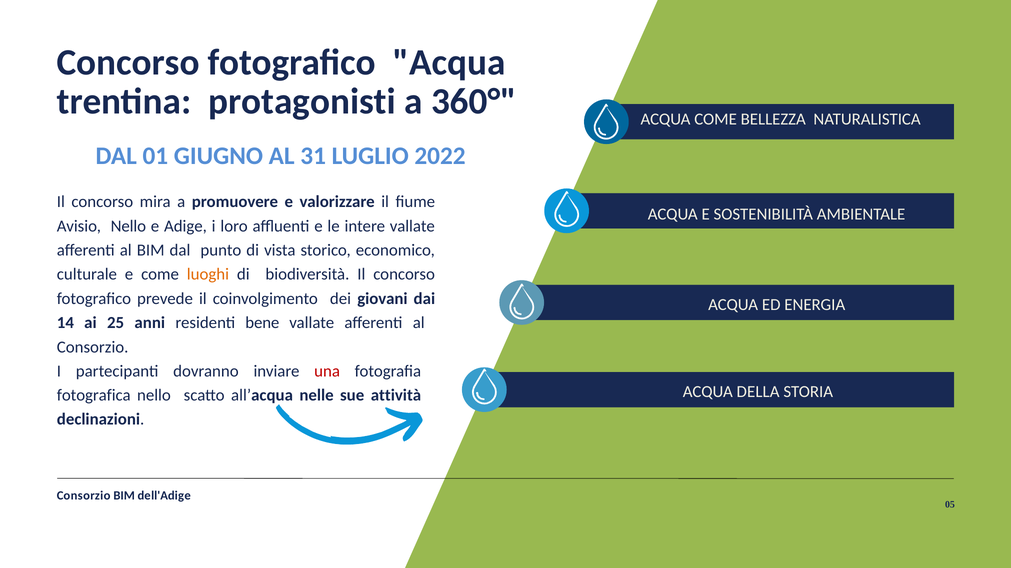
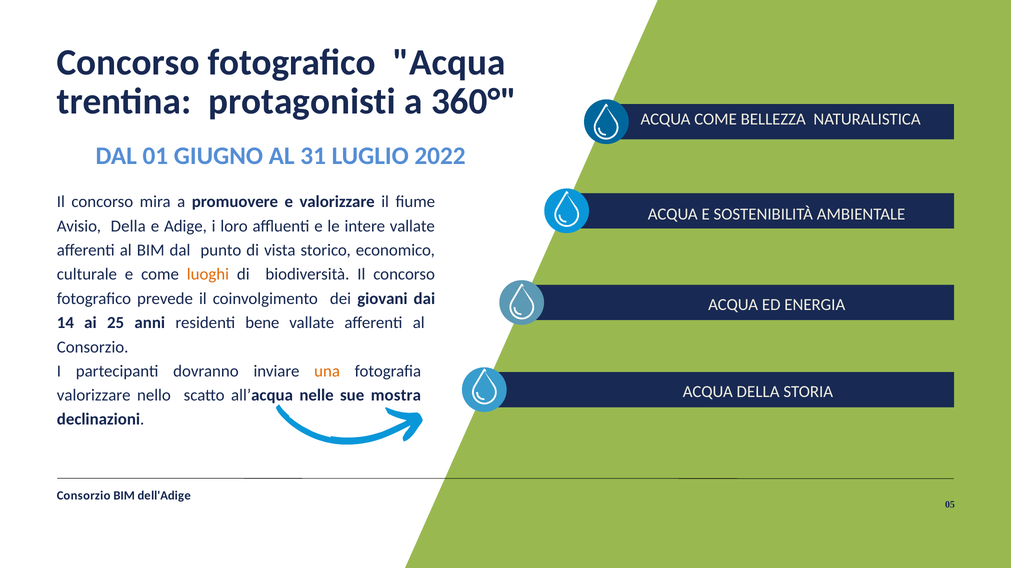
Avisio Nello: Nello -> Della (128, 226)
una colour: red -> orange (327, 372)
fotografica: fotografica -> valorizzare (94, 396)
attività: attività -> mostra (396, 396)
